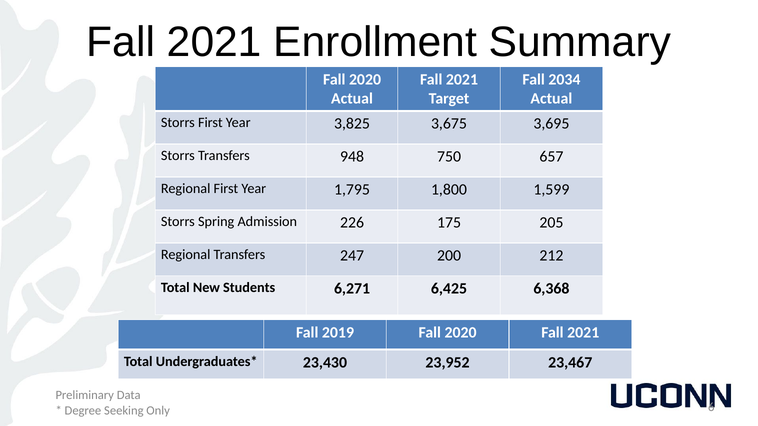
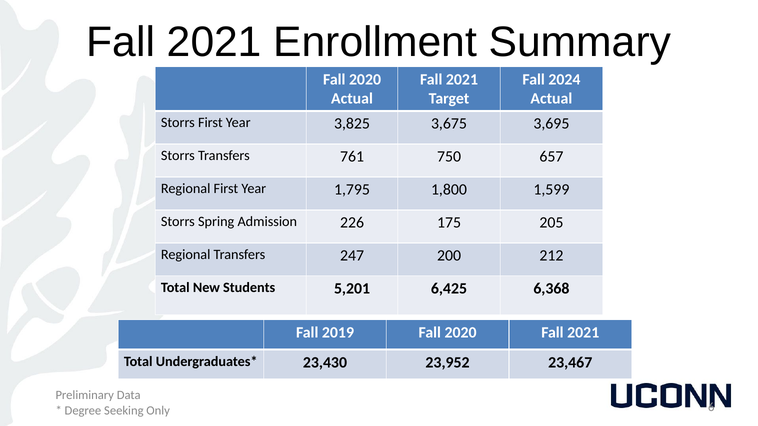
2034: 2034 -> 2024 (564, 79)
948: 948 -> 761 (352, 157)
6,271: 6,271 -> 5,201 (352, 289)
